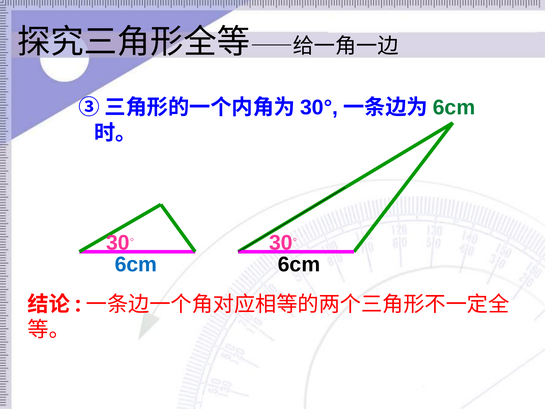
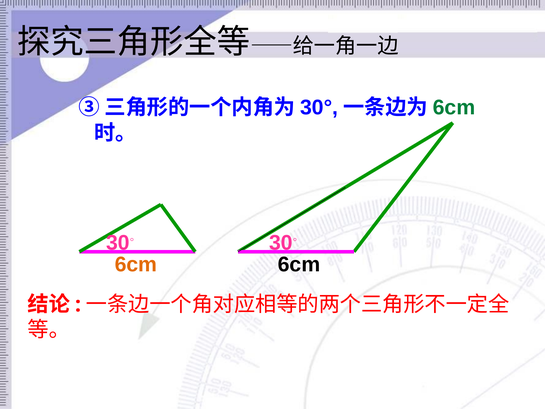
6cm colour: blue -> orange (136, 264)
